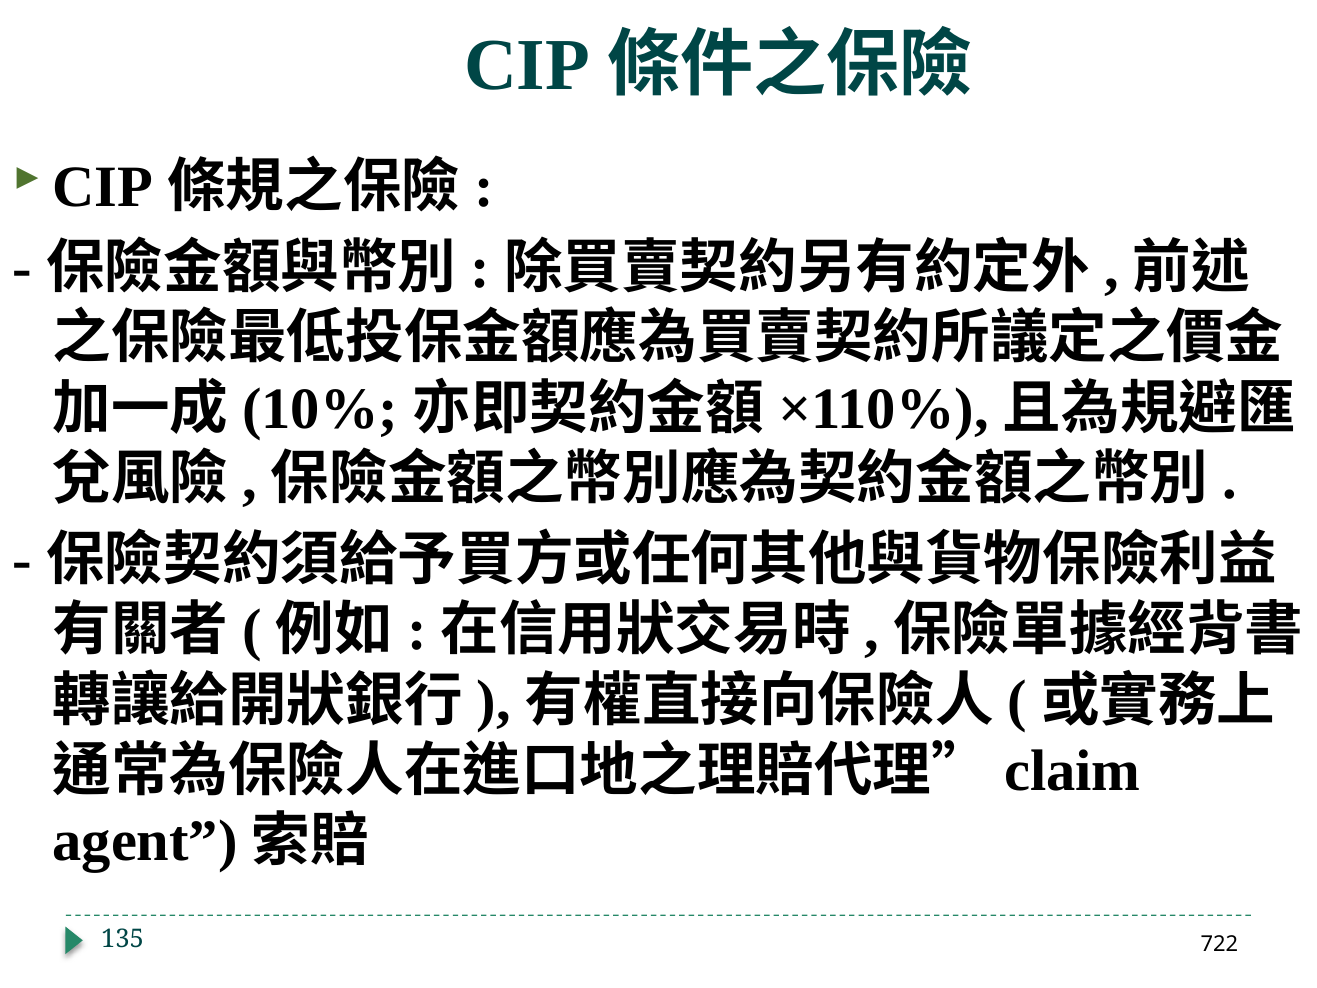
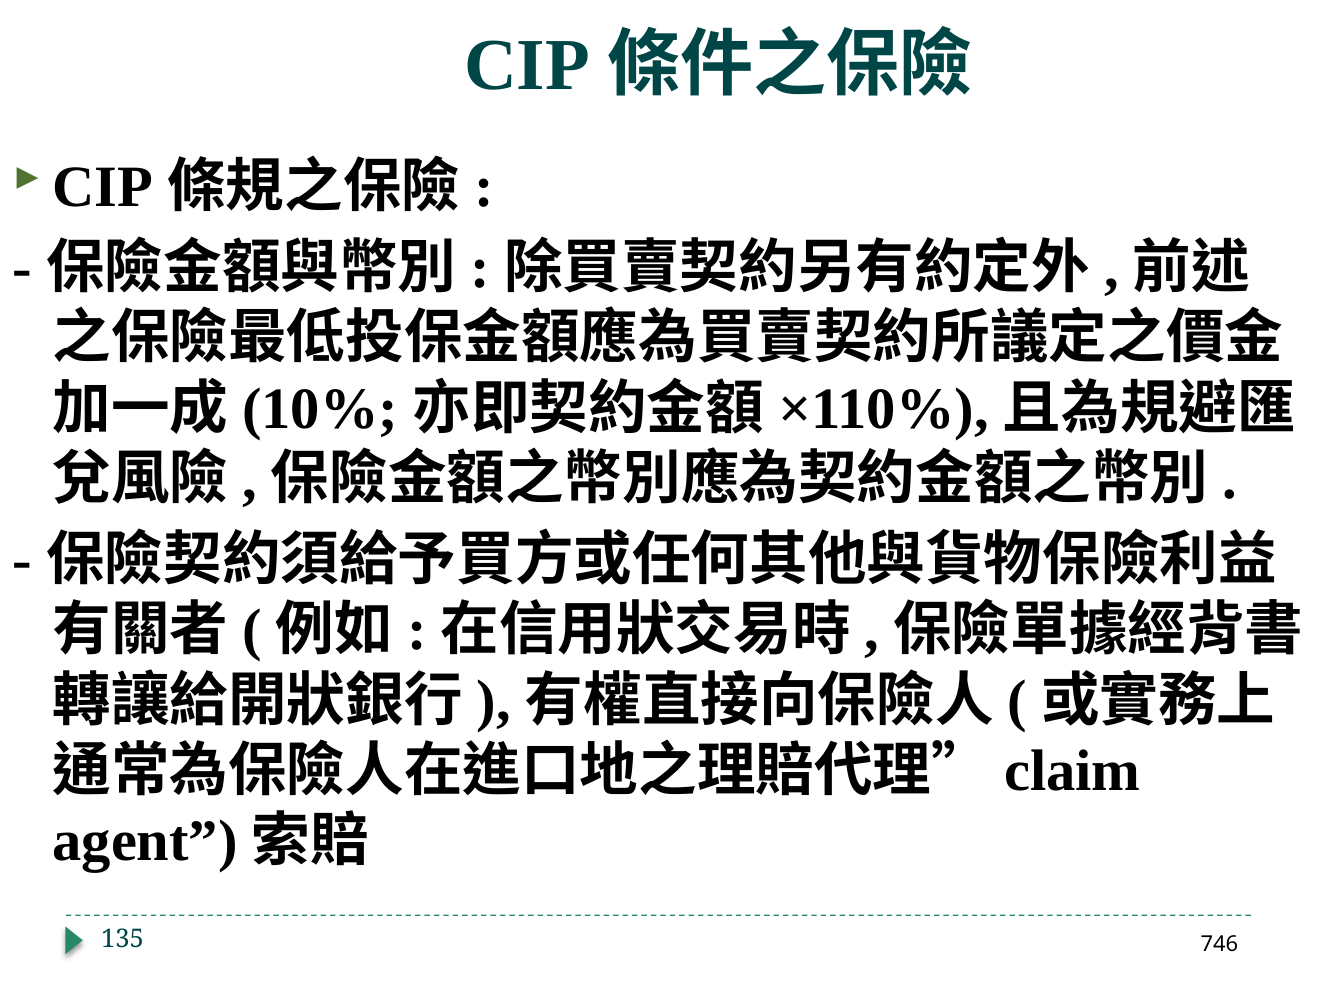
722: 722 -> 746 (1219, 944)
